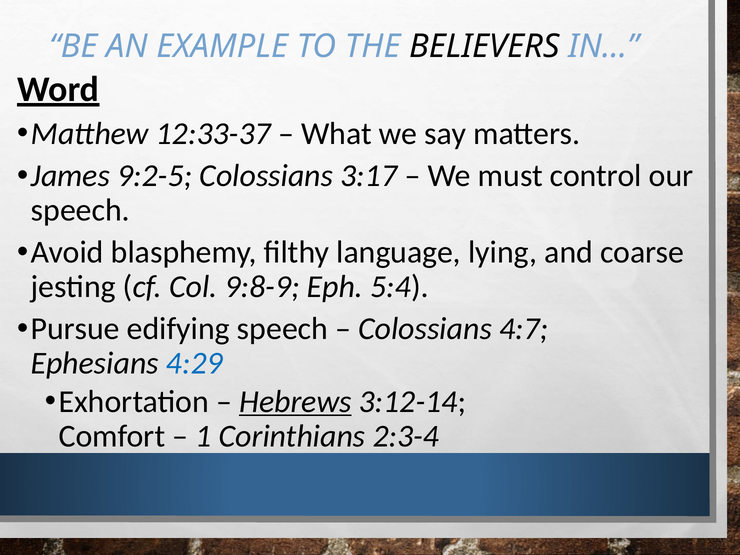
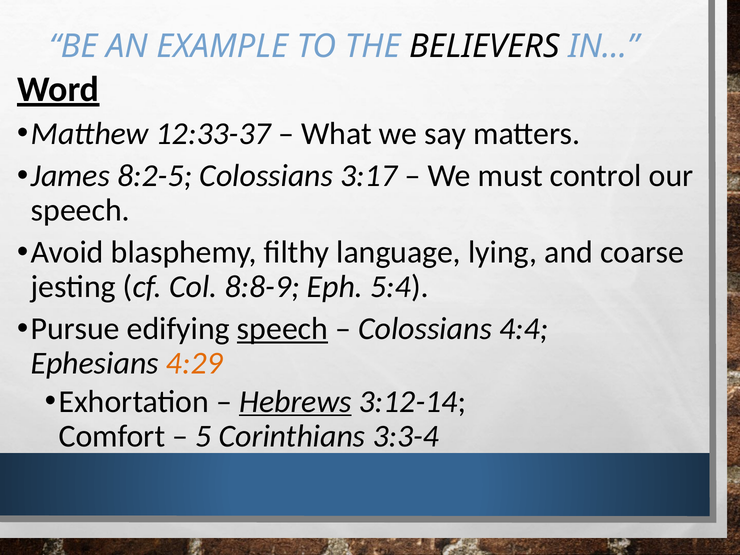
9:2-5: 9:2-5 -> 8:2-5 (155, 176)
9:8-9: 9:8-9 -> 8:8-9 (262, 287)
speech underline: none -> present (282, 329)
4:7: 4:7 -> 4:4 (524, 329)
4:29 colour: blue -> orange (194, 363)
1: 1 -> 5 (204, 436)
2:3-4: 2:3-4 -> 3:3-4 (406, 436)
